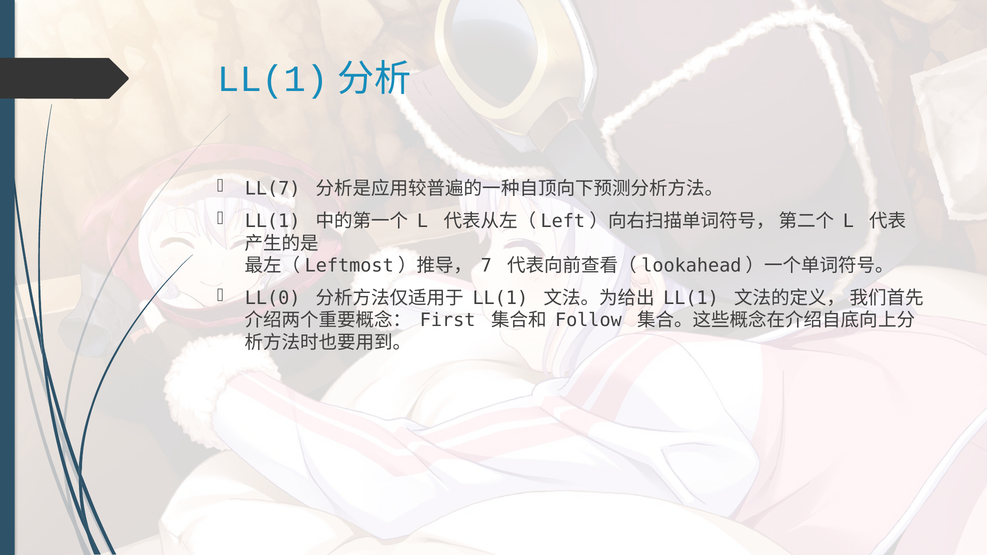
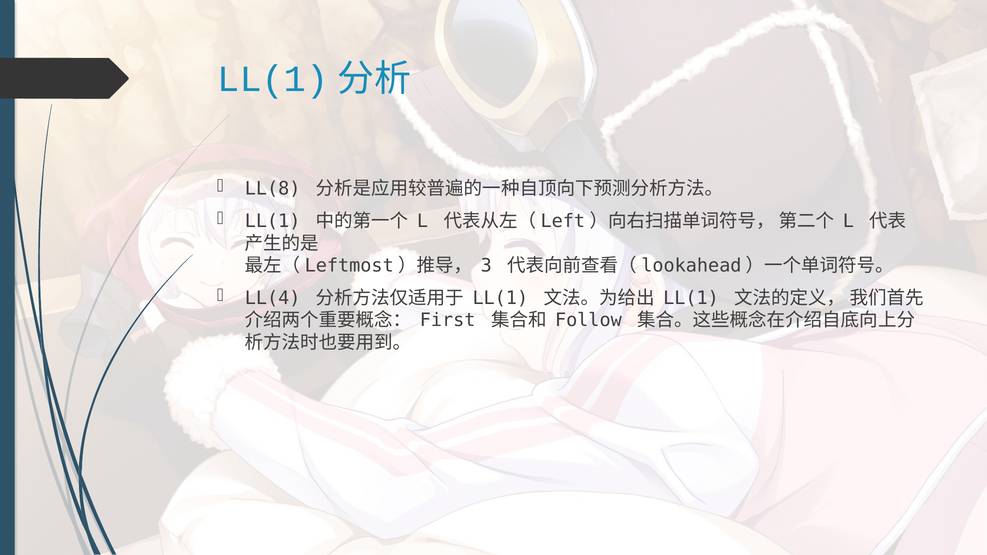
LL(7: LL(7 -> LL(8 (273, 189)
7: 7 -> 3 (486, 266)
LL(0: LL(0 -> LL(4 (273, 298)
